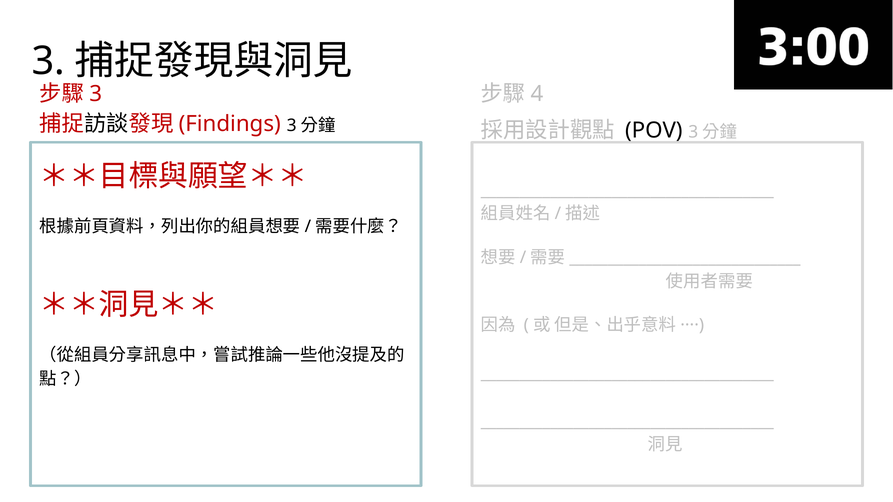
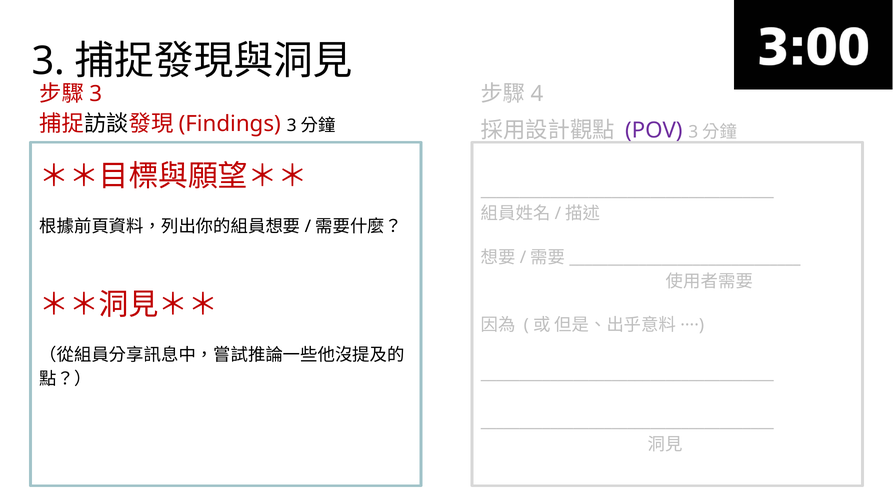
POV colour: black -> purple (654, 130)
